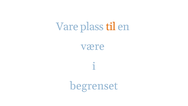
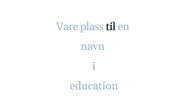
til colour: orange -> black (111, 26)
være: være -> navn (93, 46)
begrenset: begrenset -> education (94, 86)
